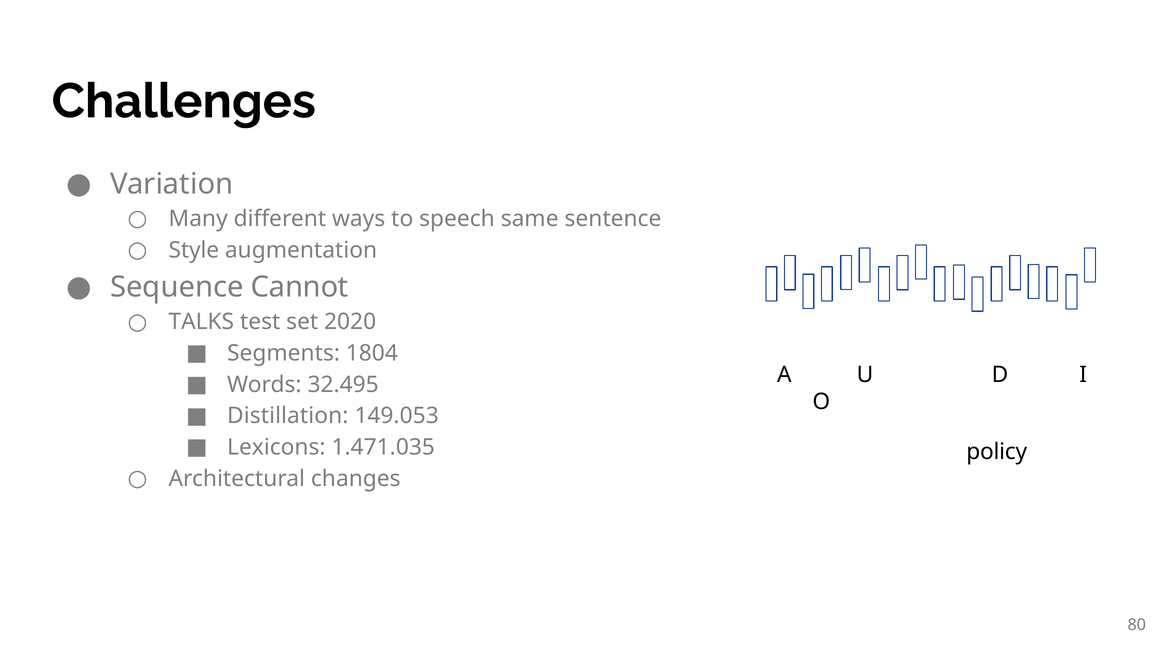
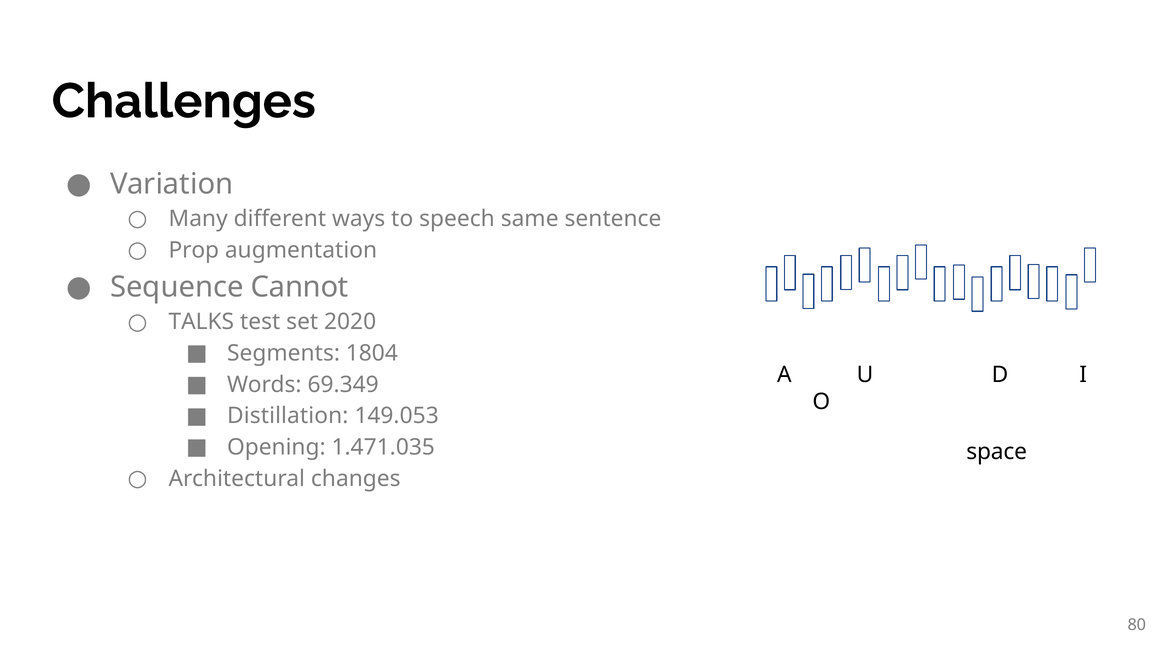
Style: Style -> Prop (194, 250)
32.495: 32.495 -> 69.349 (343, 385)
Lexicons: Lexicons -> Opening (276, 447)
policy: policy -> space (997, 452)
